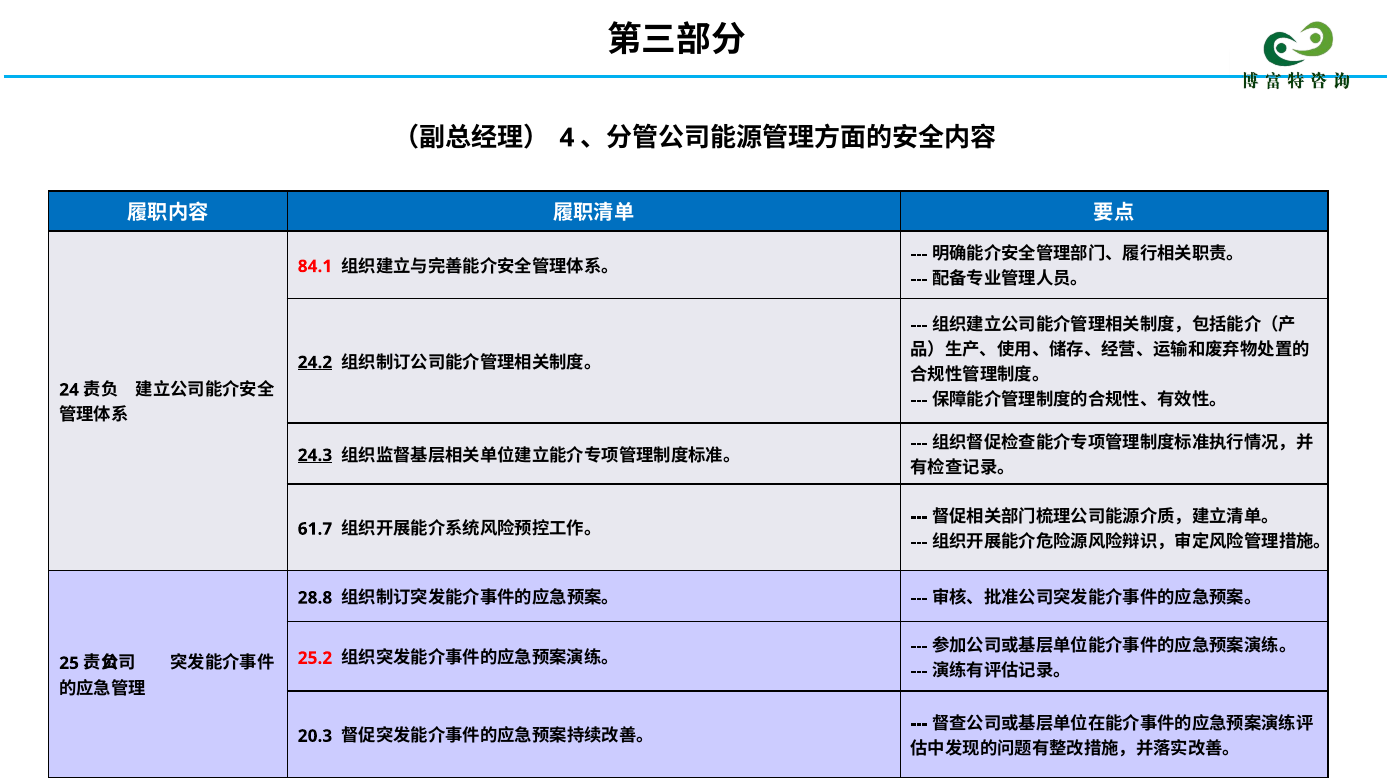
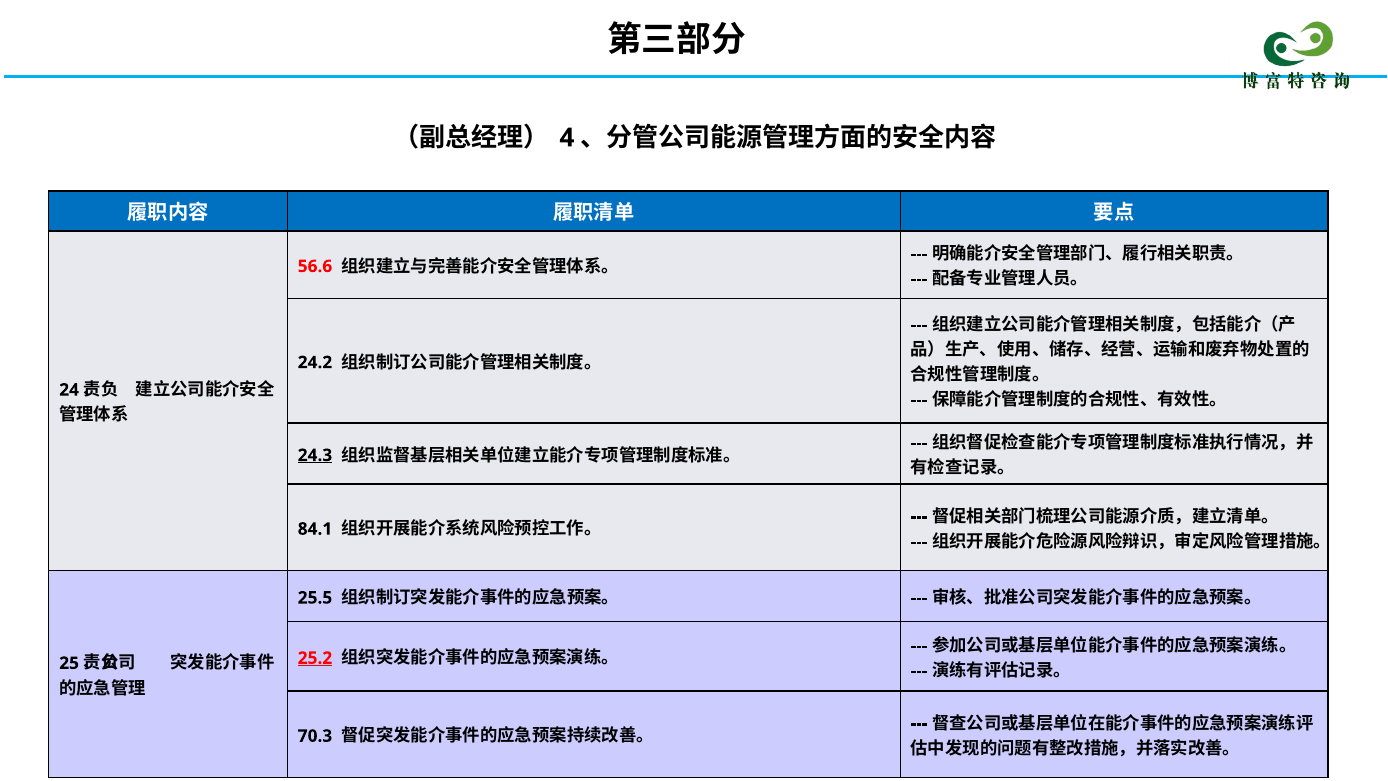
84.1: 84.1 -> 56.6 (315, 266)
24.2 underline: present -> none (315, 362)
61.7: 61.7 -> 84.1 (315, 529)
28.8: 28.8 -> 25.5 (315, 598)
25.2 underline: none -> present (315, 658)
20.3: 20.3 -> 70.3 (315, 736)
